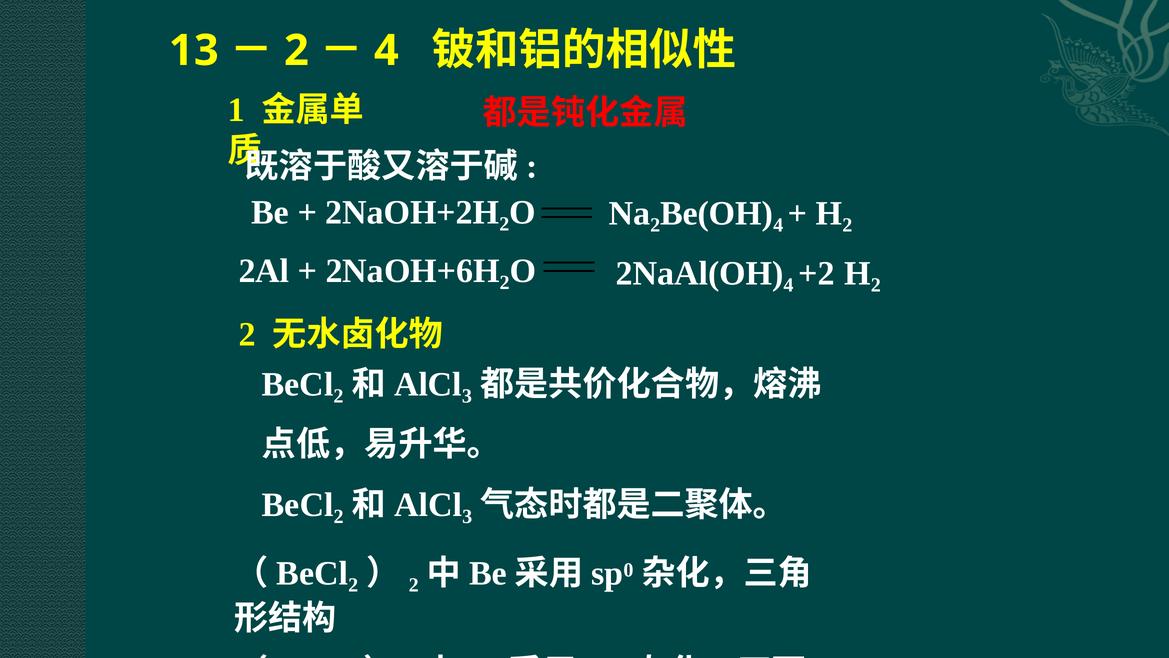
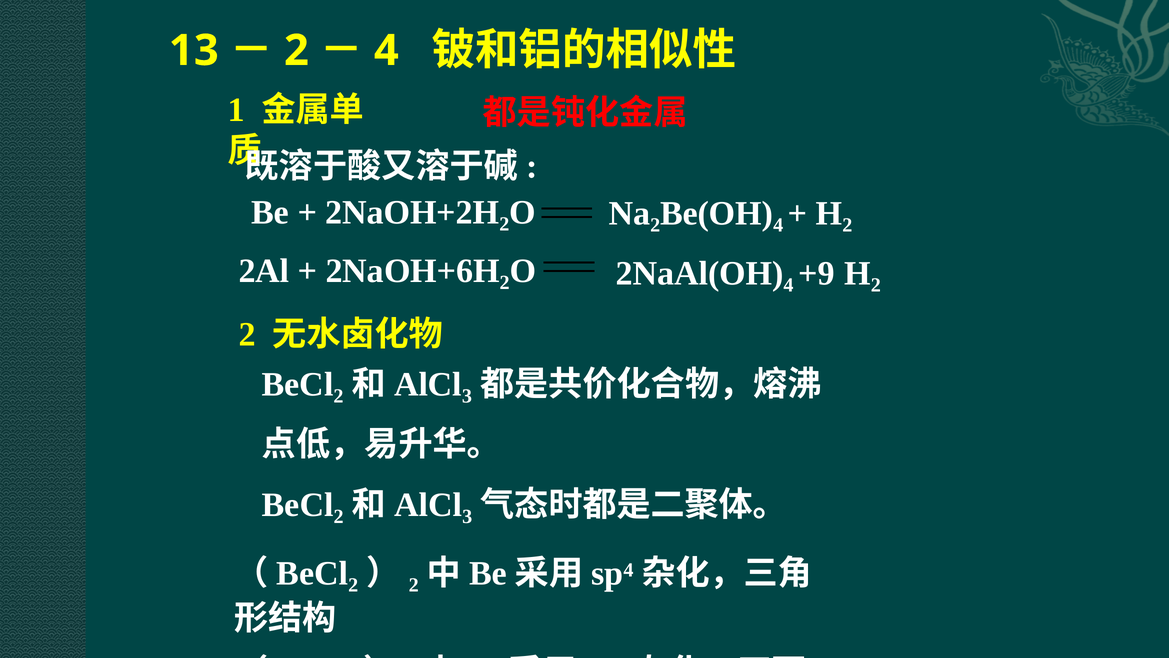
+2: +2 -> +9 (816, 274)
0: 0 -> 4 (628, 570)
